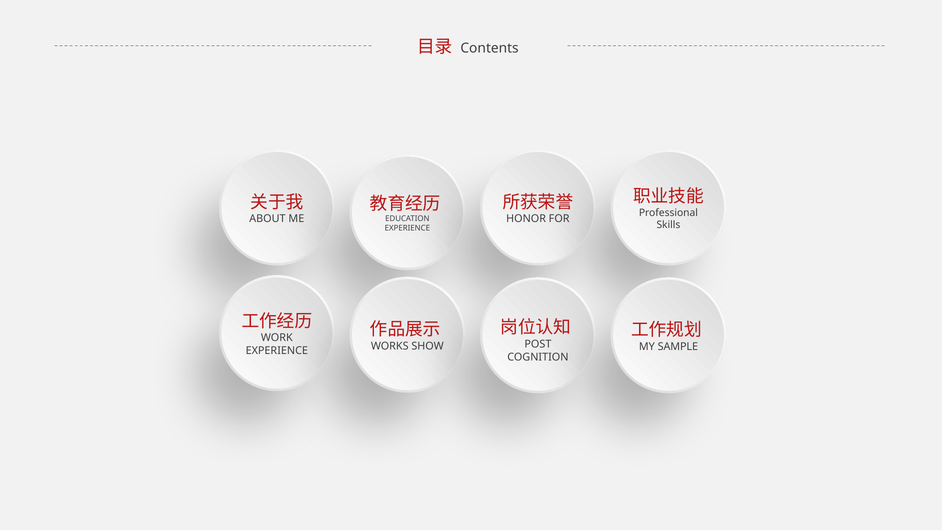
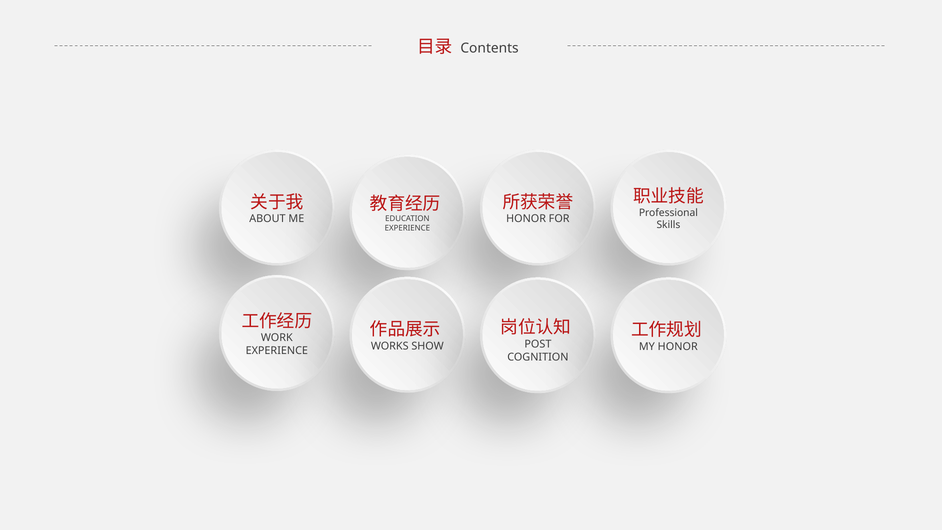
SAMPLE: SAMPLE -> HONOR (678, 347)
